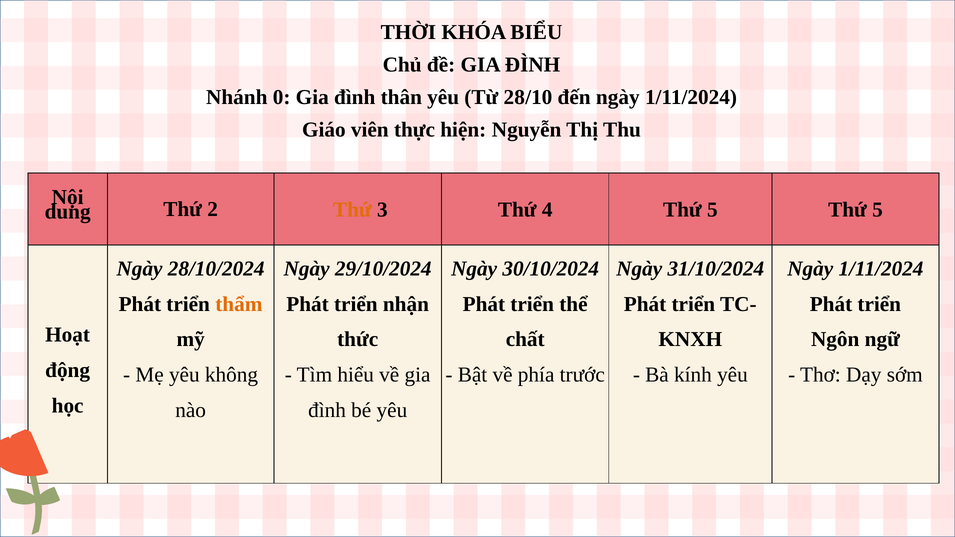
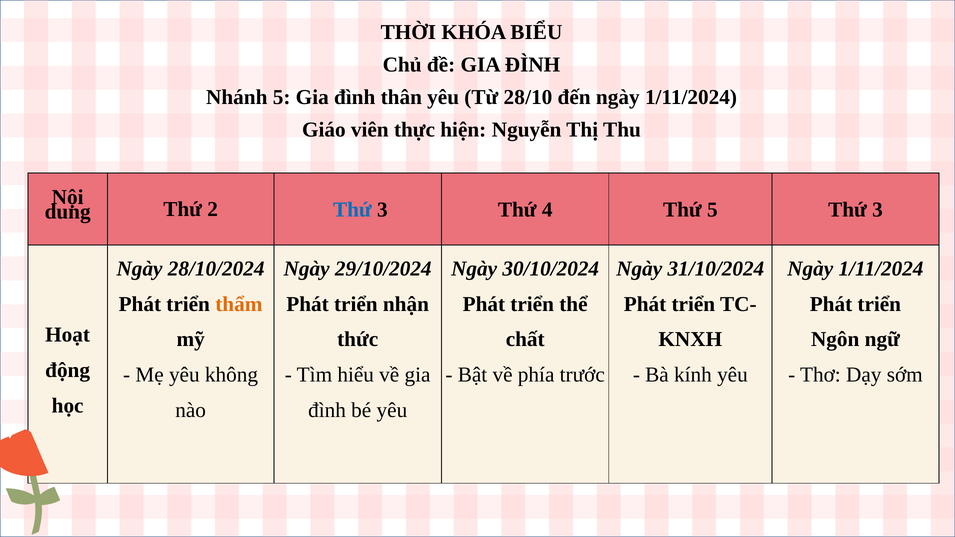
Nhánh 0: 0 -> 5 (282, 97)
Thứ colour: orange -> blue (352, 210)
5 Thứ 5: 5 -> 3 (877, 210)
